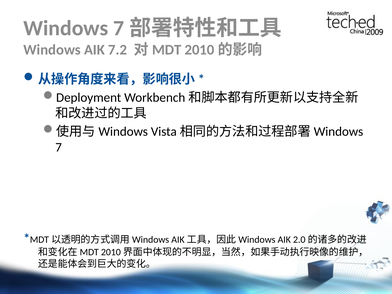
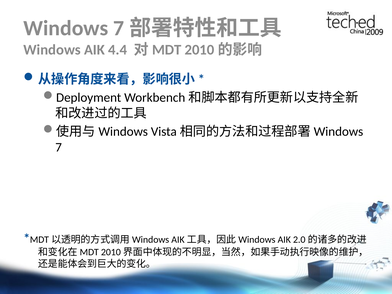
7.2: 7.2 -> 4.4 (118, 50)
